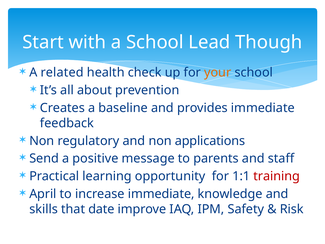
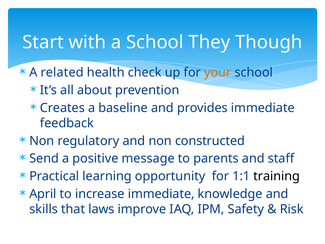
Lead: Lead -> They (209, 42)
applications: applications -> constructed (210, 141)
training colour: red -> black (277, 176)
date: date -> laws (101, 209)
